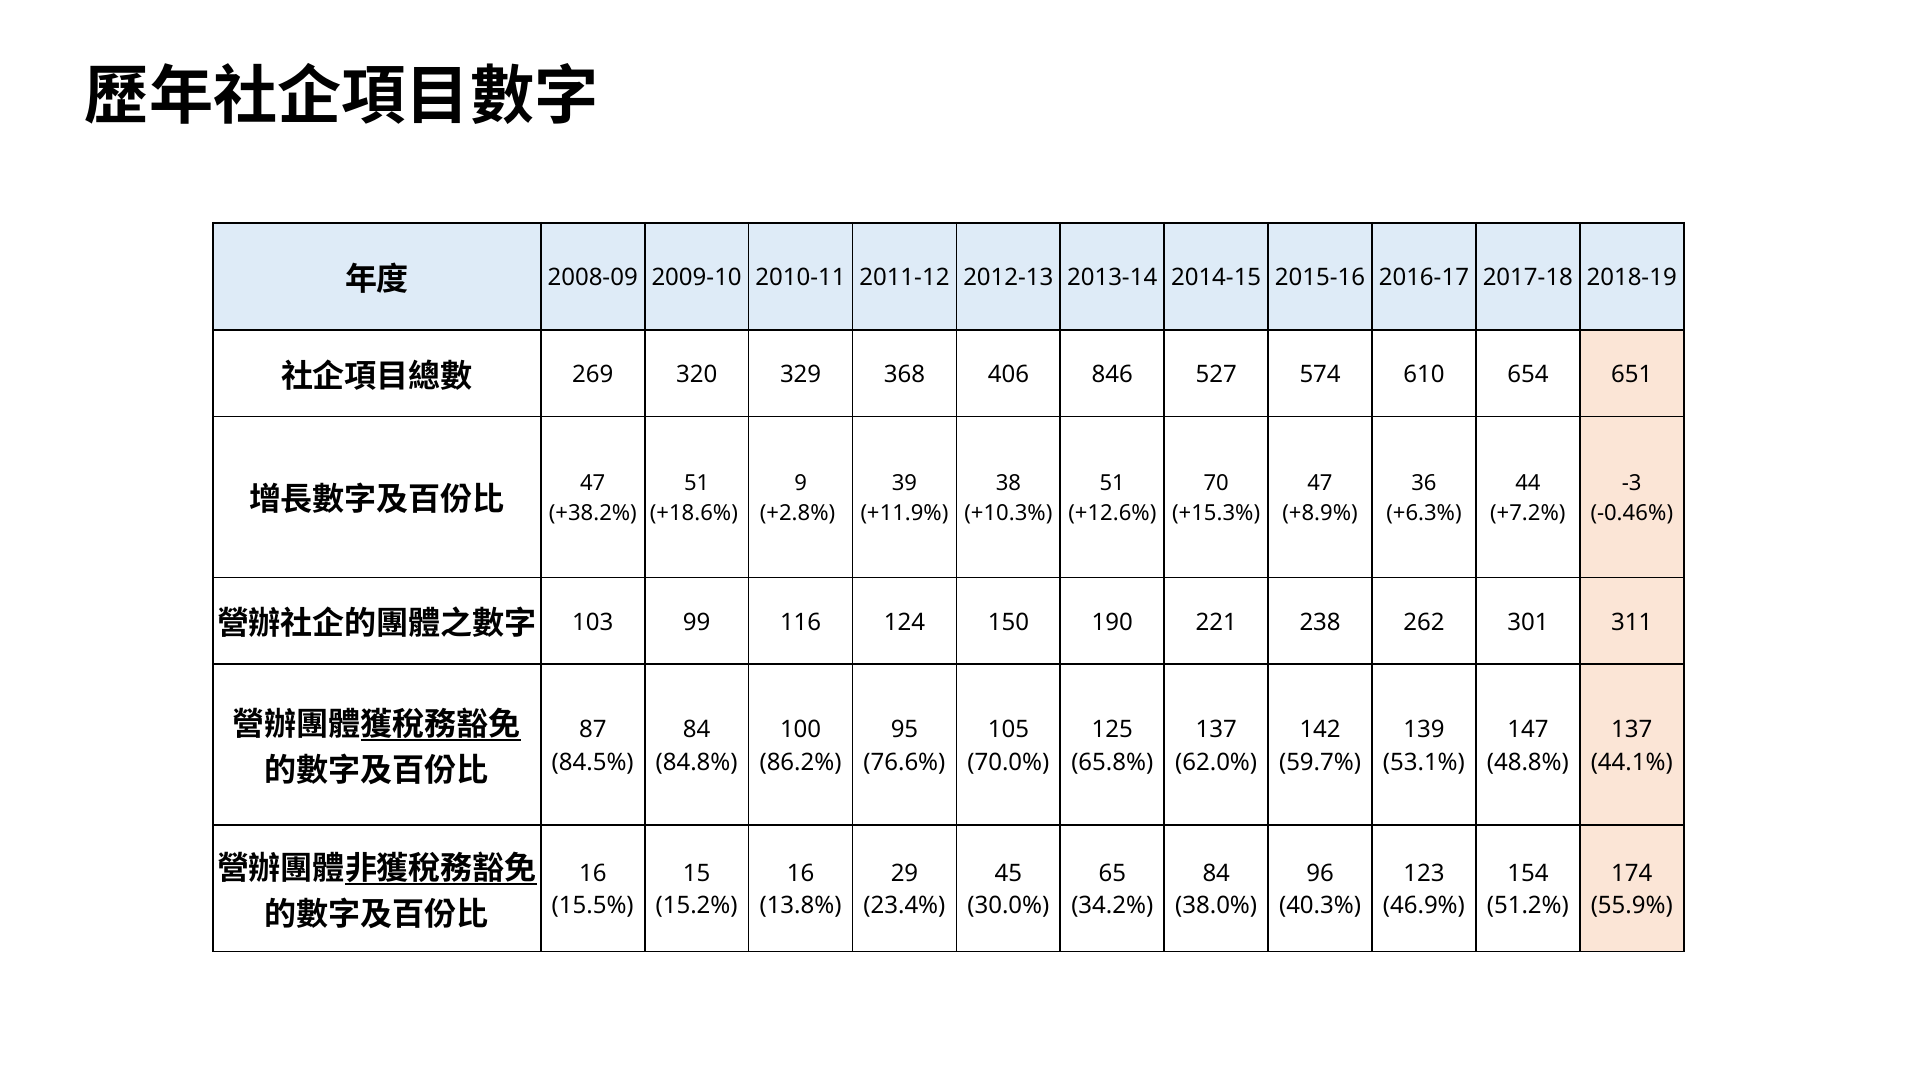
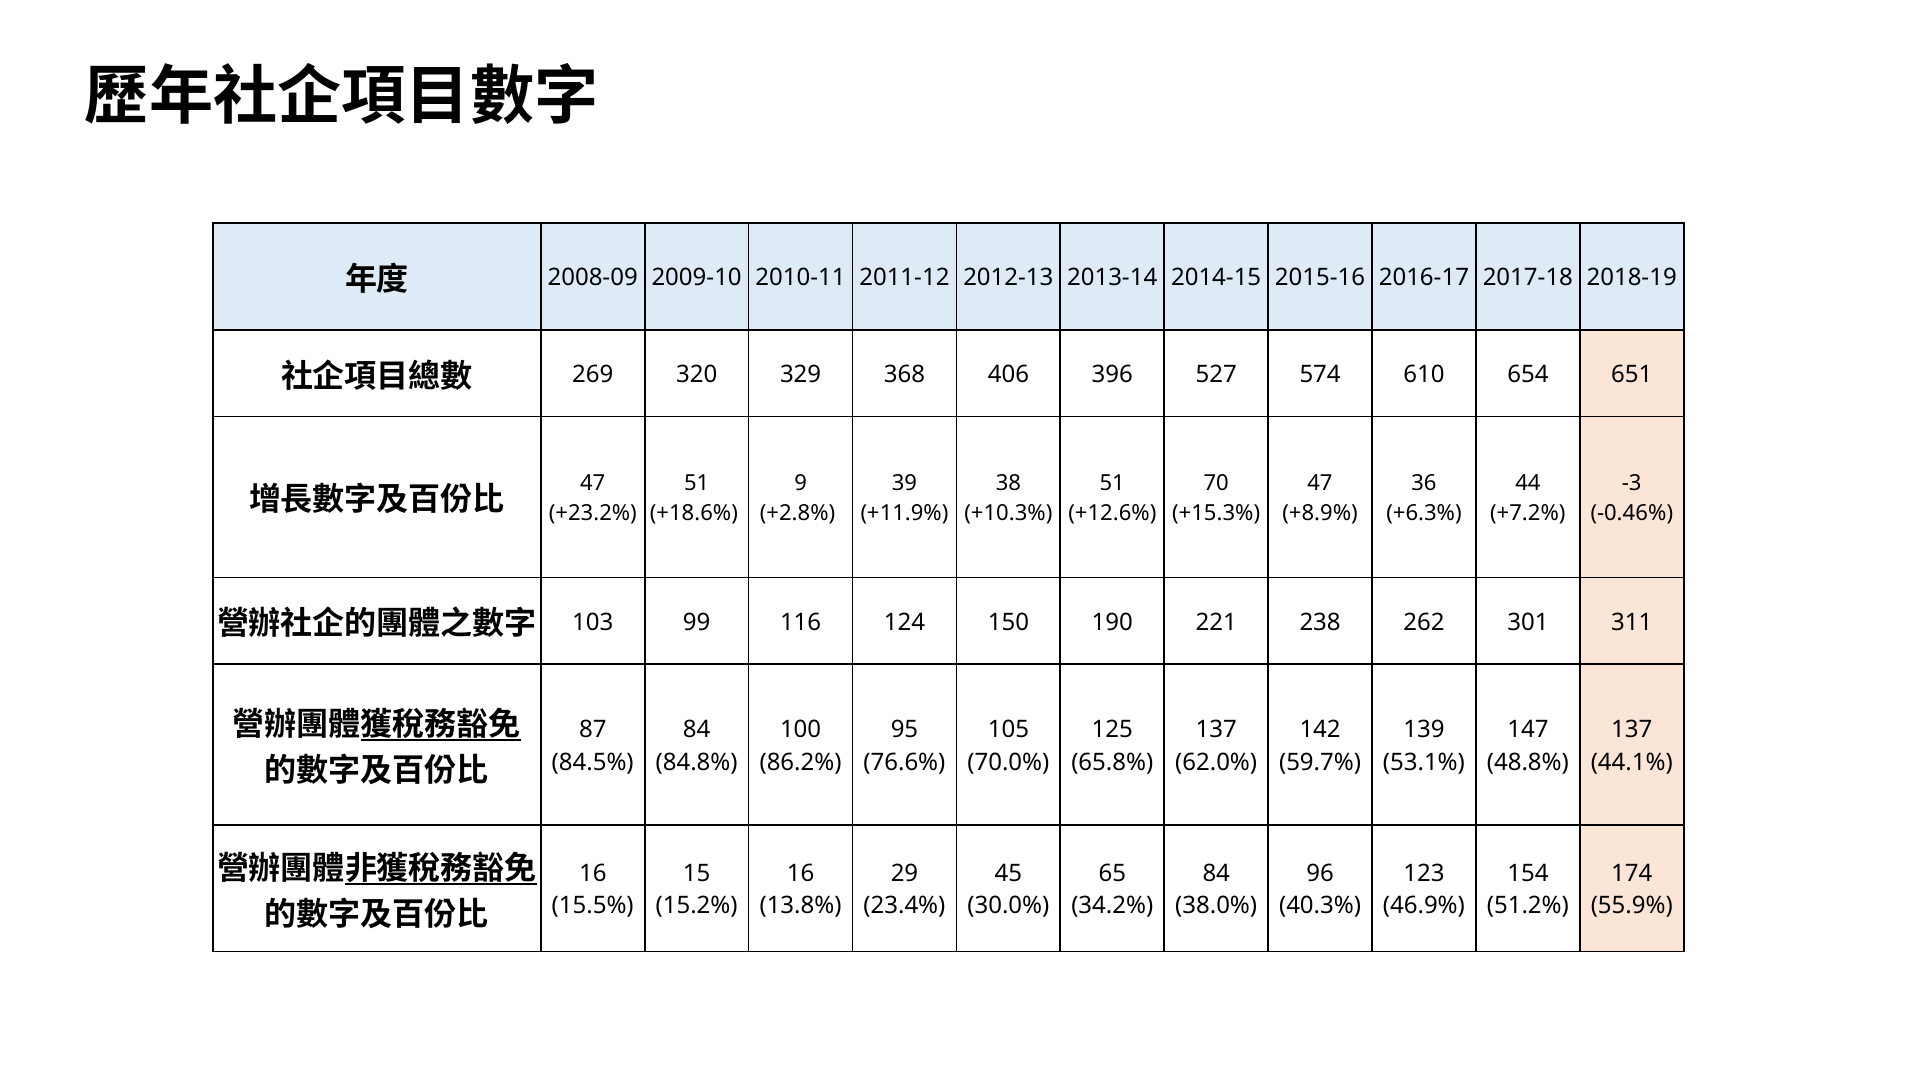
846: 846 -> 396 (1112, 375)
+38.2%: +38.2% -> +23.2% (593, 513)
